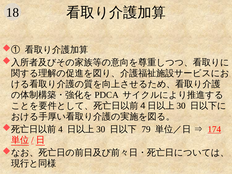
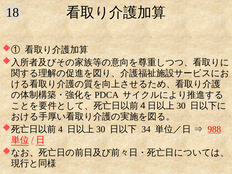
79: 79 -> 34 (146, 129)
174: 174 -> 988 (214, 129)
